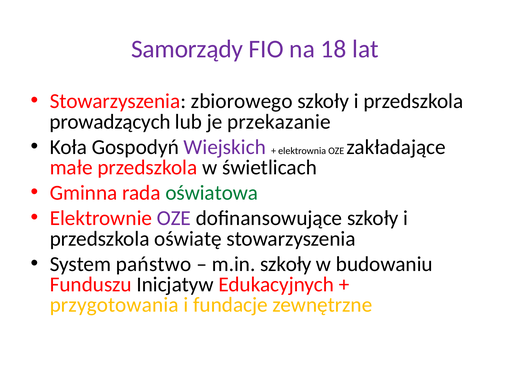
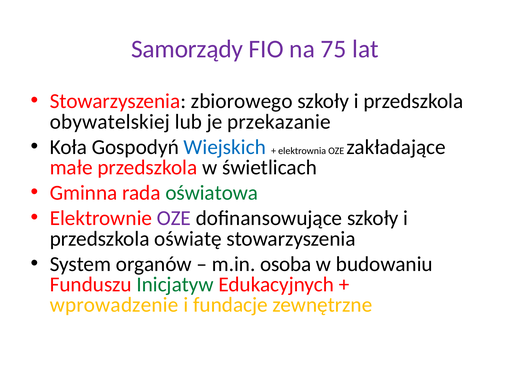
18: 18 -> 75 (334, 49)
prowadzących: prowadzących -> obywatelskiej (110, 122)
Wiejskich colour: purple -> blue (225, 147)
państwo: państwo -> organów (154, 264)
m.in szkoły: szkoły -> osoba (286, 264)
Inicjatyw colour: black -> green (175, 284)
przygotowania: przygotowania -> wprowadzenie (114, 305)
